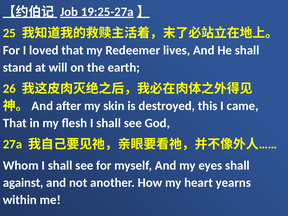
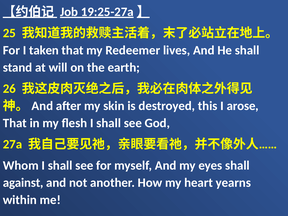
loved: loved -> taken (44, 50)
came: came -> arose (243, 106)
